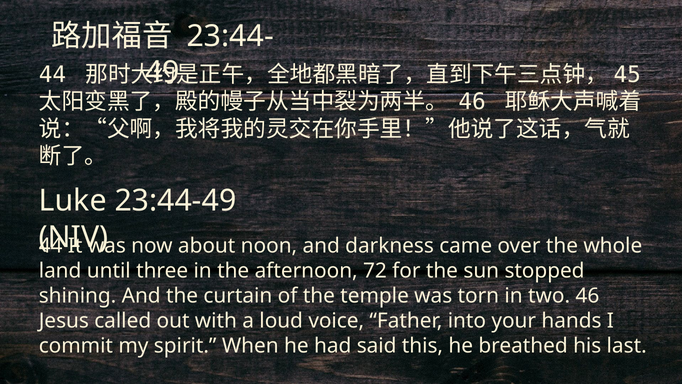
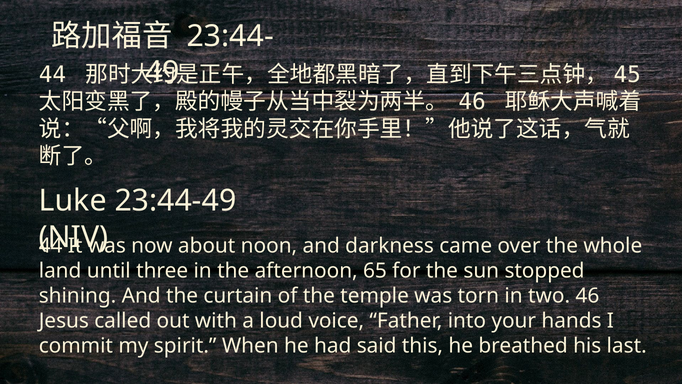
72: 72 -> 65 (375, 270)
